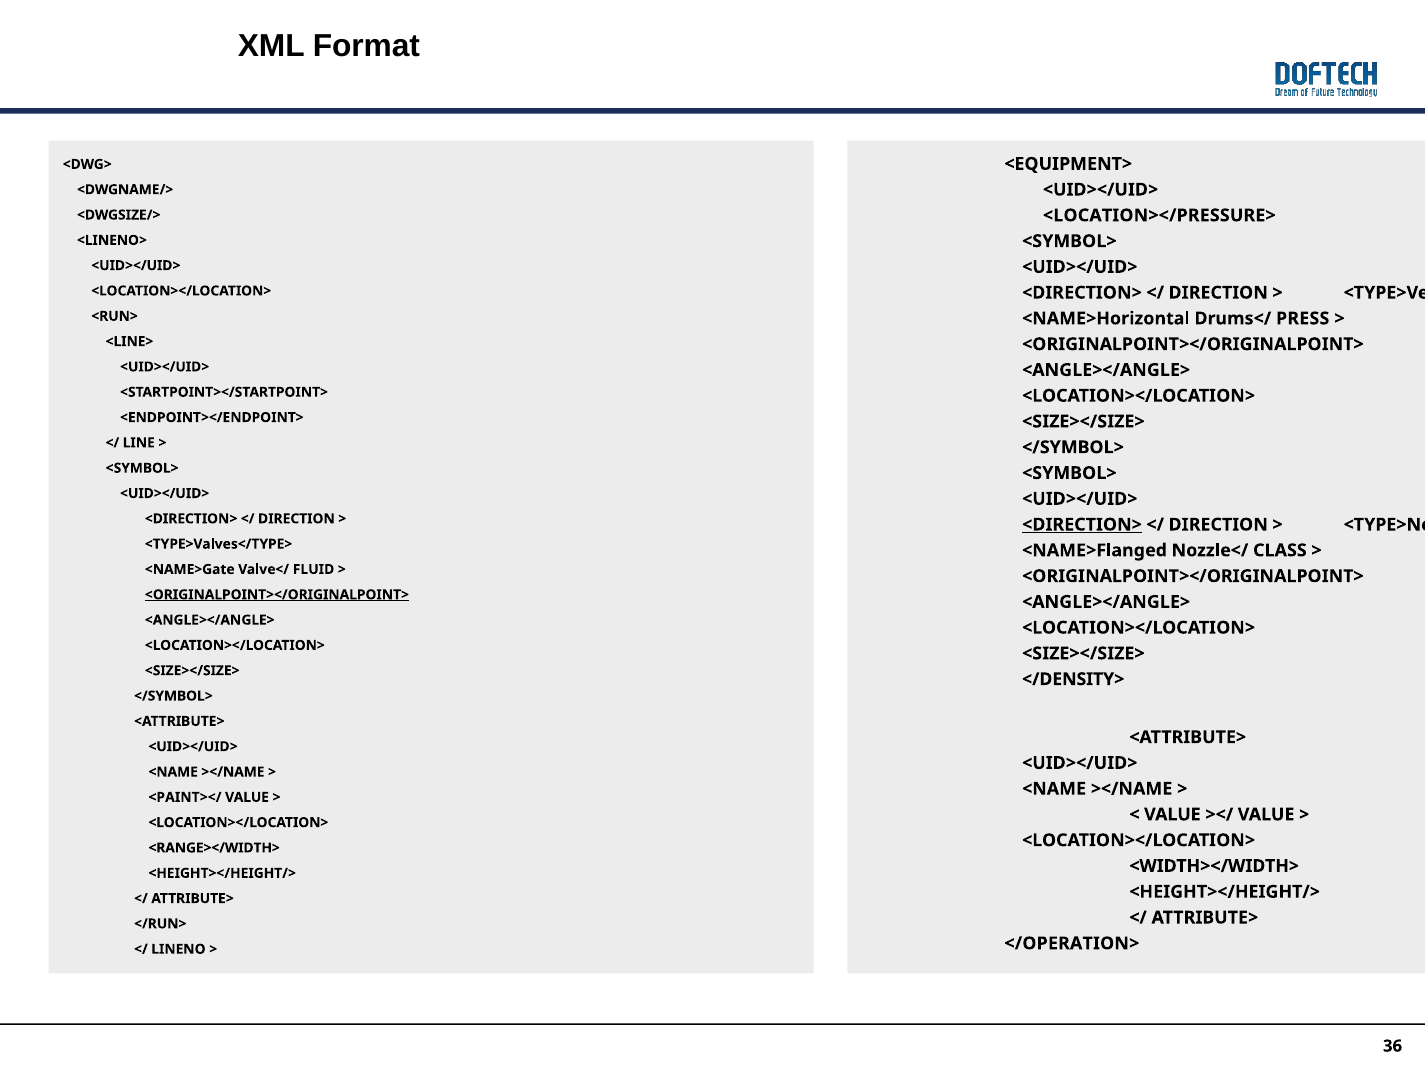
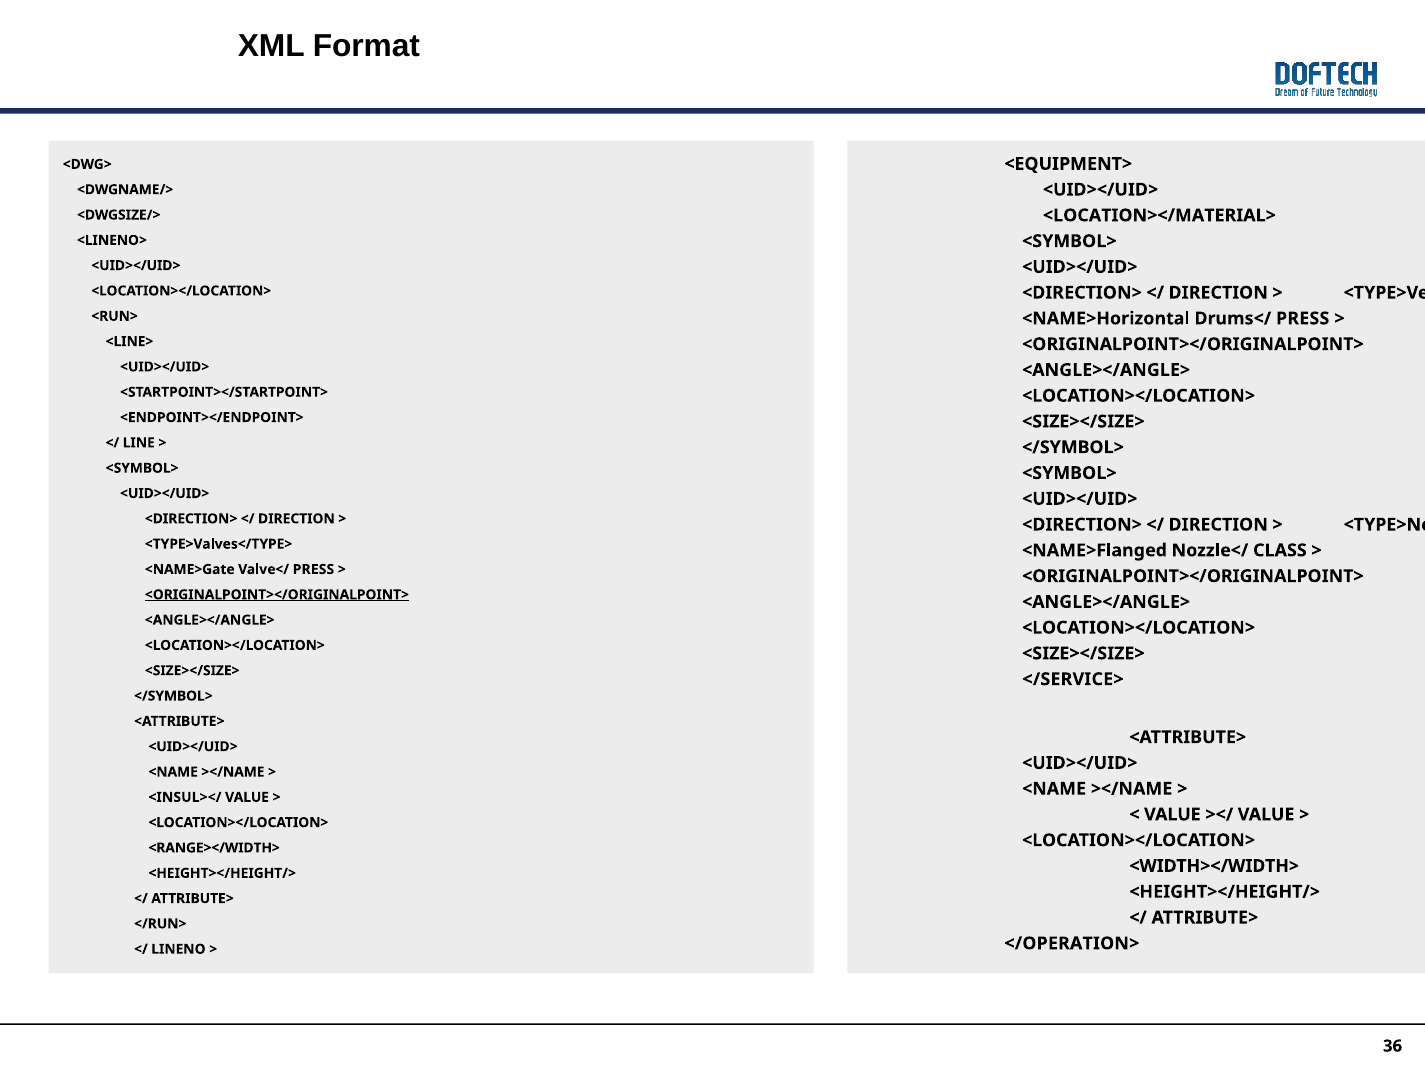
<LOCATION></PRESSURE>: <LOCATION></PRESSURE> -> <LOCATION></MATERIAL> (1159, 215)
<DIRECTION> underline: present -> none (1082, 525)
Valve</ FLUID: FLUID -> PRESS (313, 569)
</DENSITY>: </DENSITY> -> </SERVICE> (1073, 679)
<PAINT></: <PAINT></ -> <INSUL></ (185, 797)
